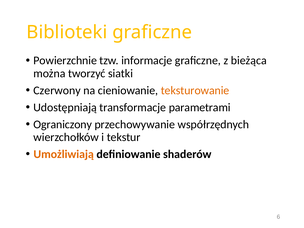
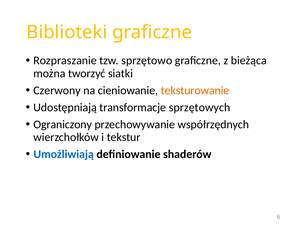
Powierzchnie: Powierzchnie -> Rozpraszanie (65, 61)
informacje: informacje -> sprzętowo (147, 61)
parametrami: parametrami -> sprzętowych (200, 107)
Umożliwiają colour: orange -> blue (64, 154)
